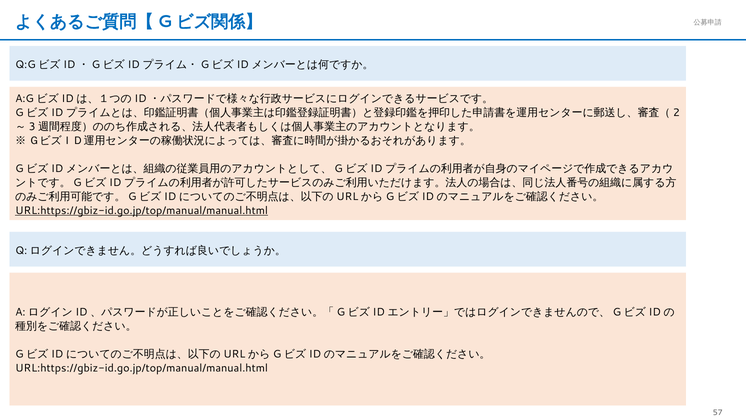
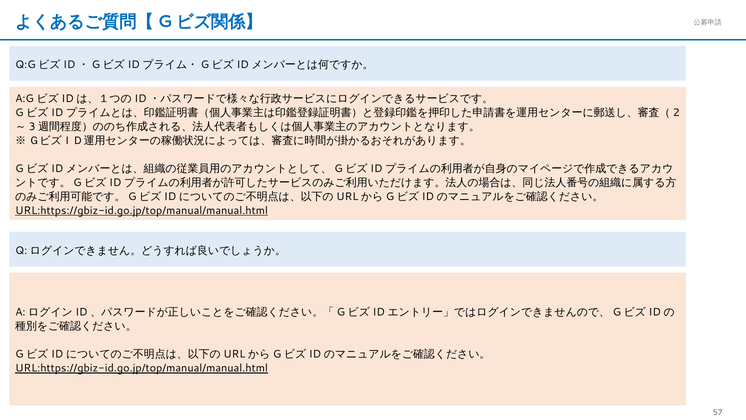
URL:https://gbiz-id.go.jp/top/manual/manual.html underline: none -> present (142, 368)
